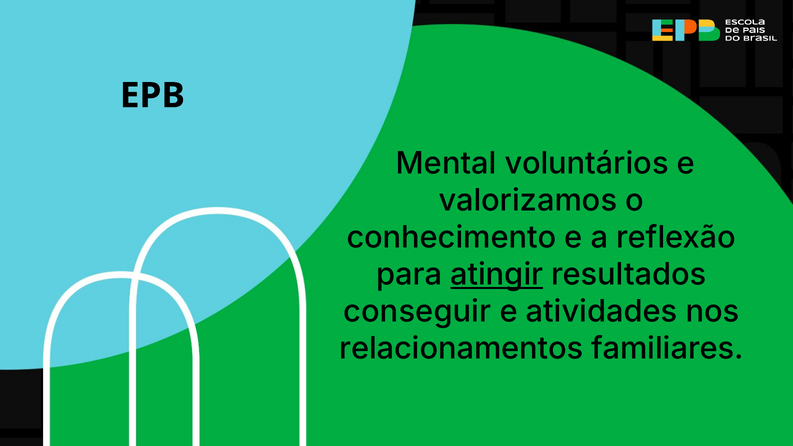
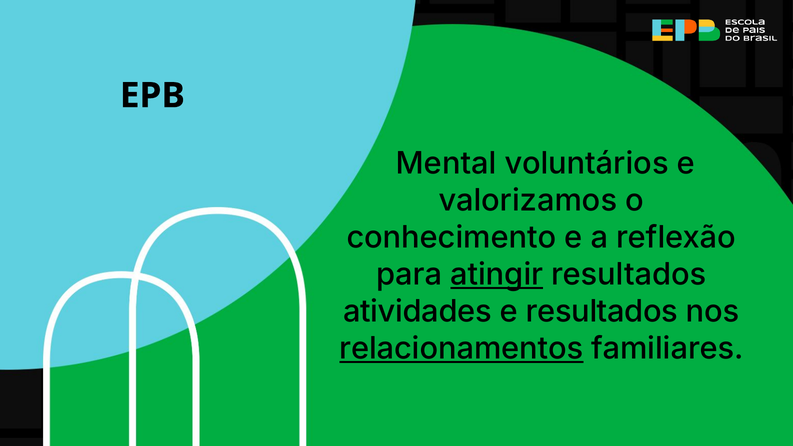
conseguir: conseguir -> atividades (417, 312)
e atividades: atividades -> resultados (602, 312)
relacionamentos underline: none -> present (461, 349)
